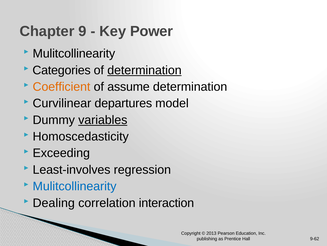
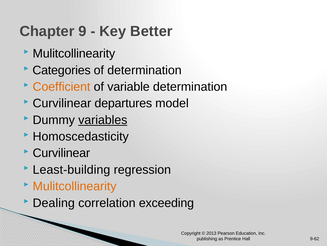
Power: Power -> Better (151, 31)
determination underline: present -> none (144, 70)
assume: assume -> variable (129, 87)
Exceeding: Exceeding -> Curvilinear (61, 153)
Least-involves: Least-involves -> Least-building (71, 169)
Mulitcollinearity colour: blue -> orange (75, 186)
interaction: interaction -> exceeding (166, 202)
